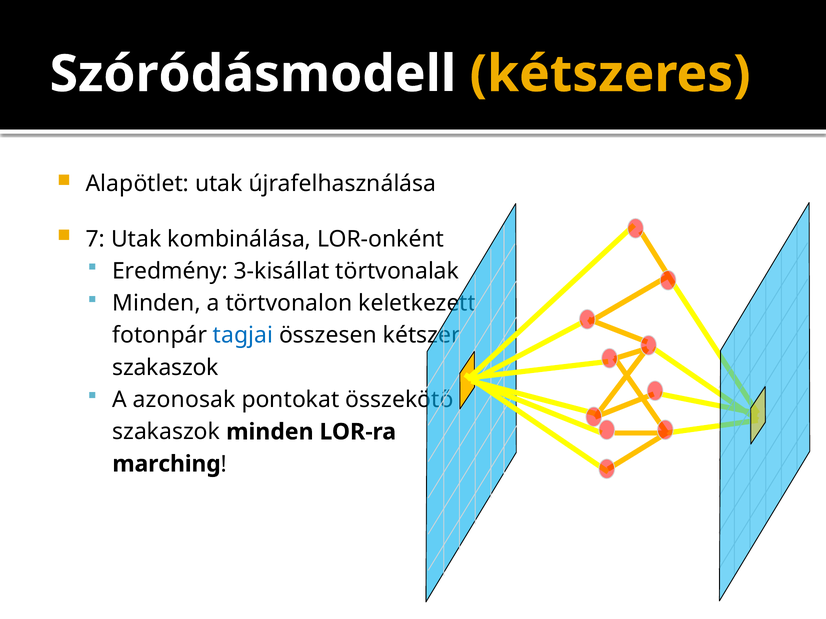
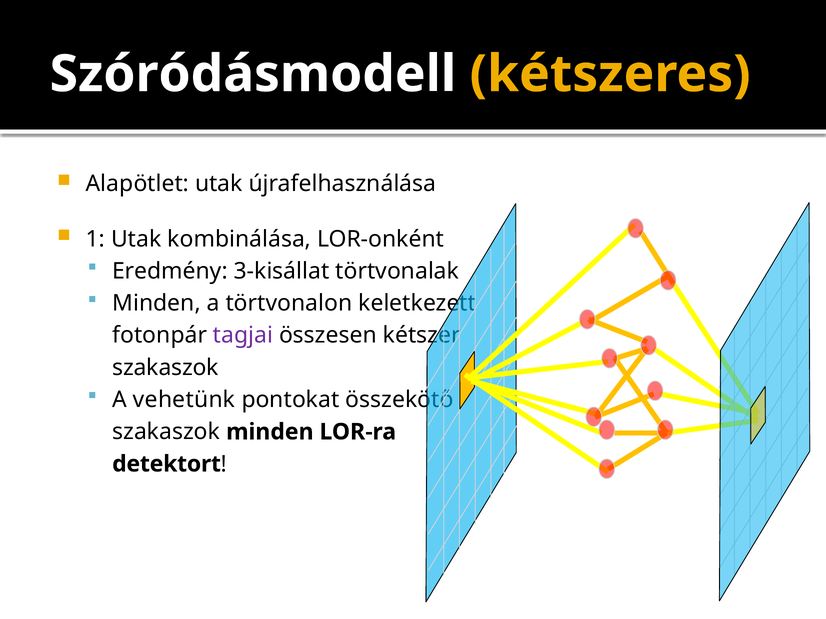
7: 7 -> 1 (96, 239)
tagjai colour: blue -> purple (243, 336)
azonosak: azonosak -> vehetünk (184, 400)
marching: marching -> detektort (167, 464)
